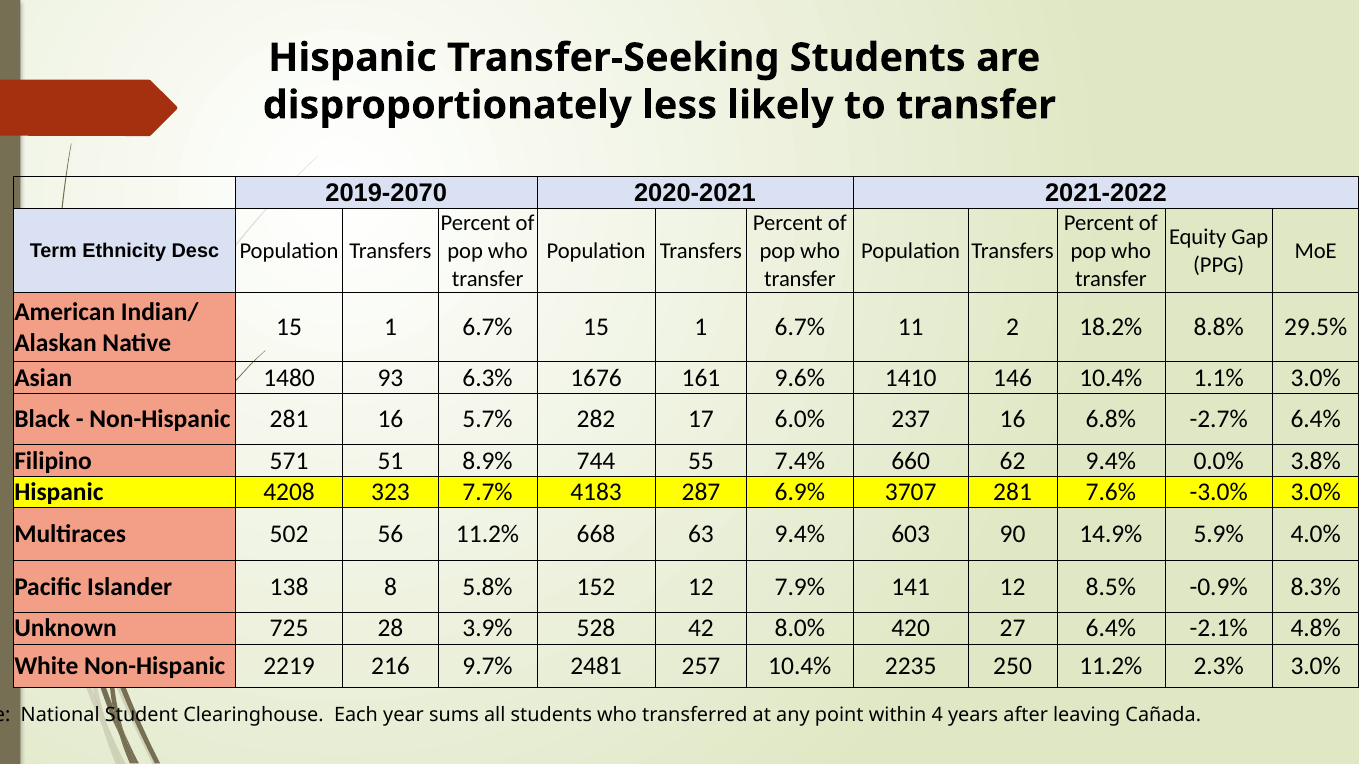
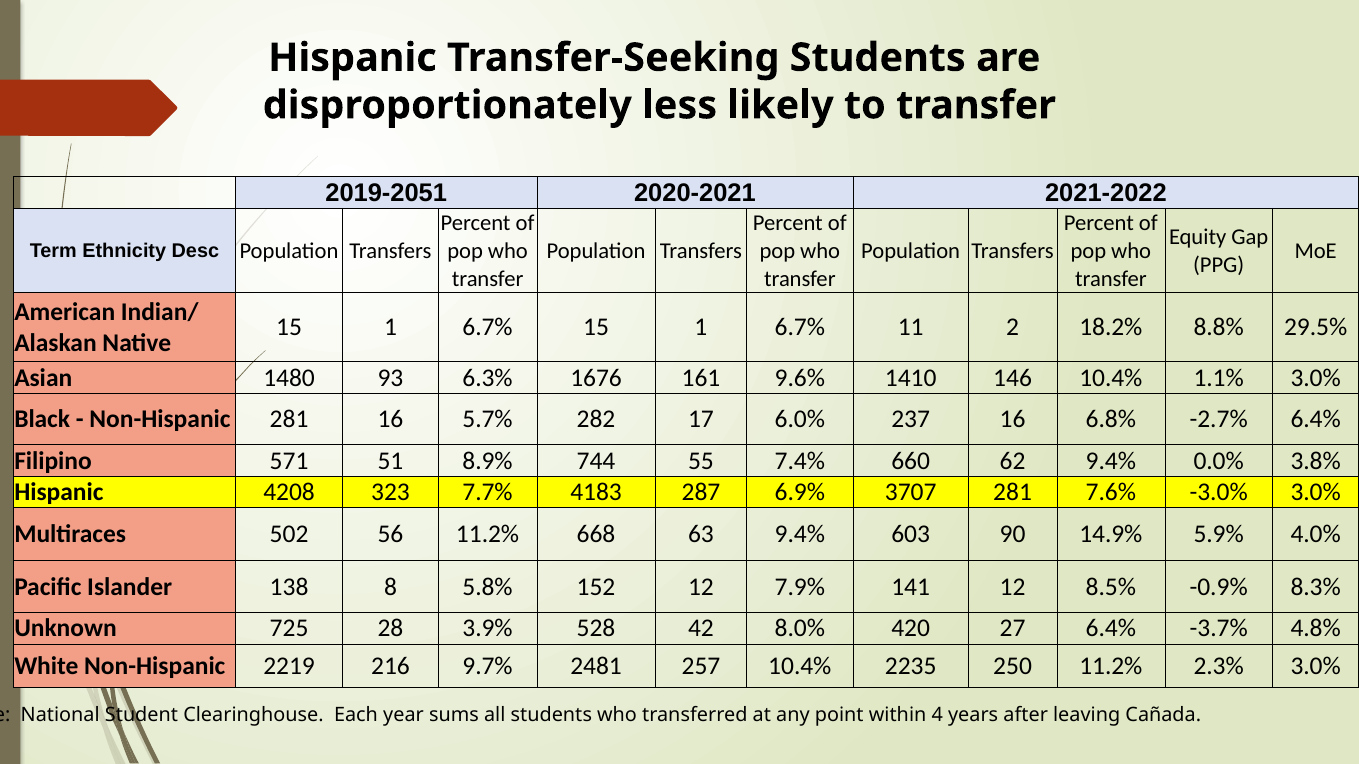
2019-2070: 2019-2070 -> 2019-2051 (386, 193)
-2.1%: -2.1% -> -3.7% (1219, 629)
